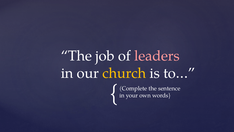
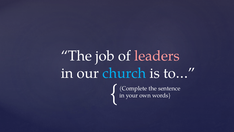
church colour: yellow -> light blue (124, 73)
